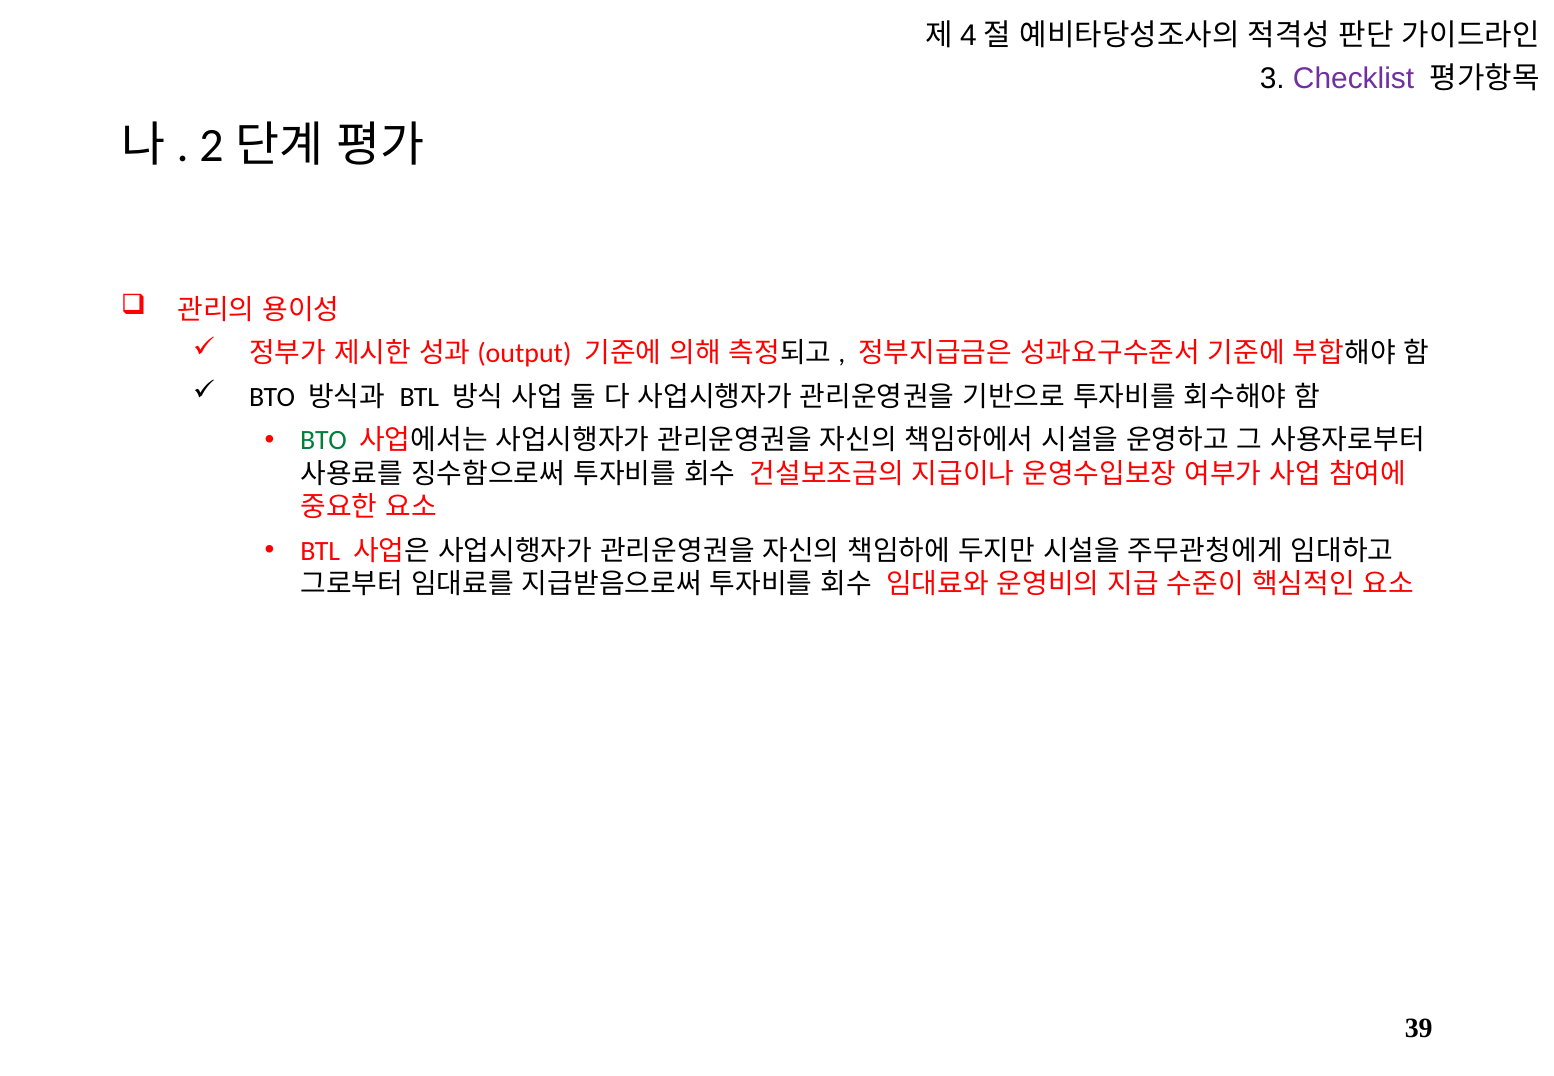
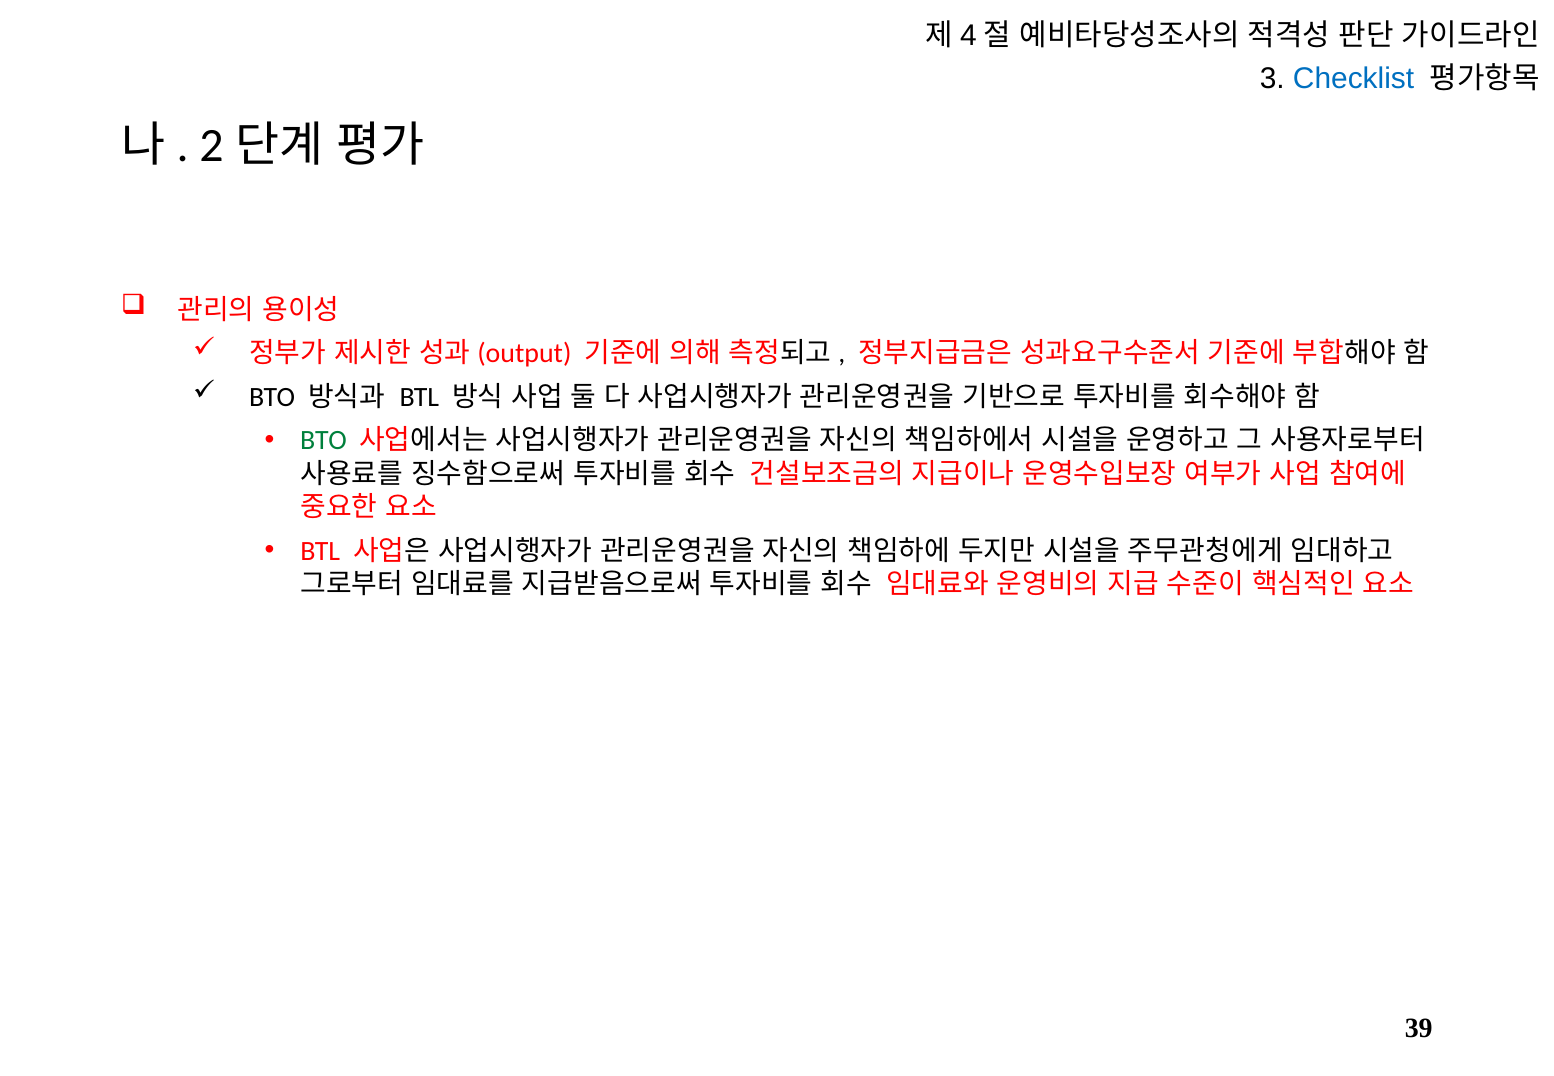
Checklist colour: purple -> blue (1354, 79)
